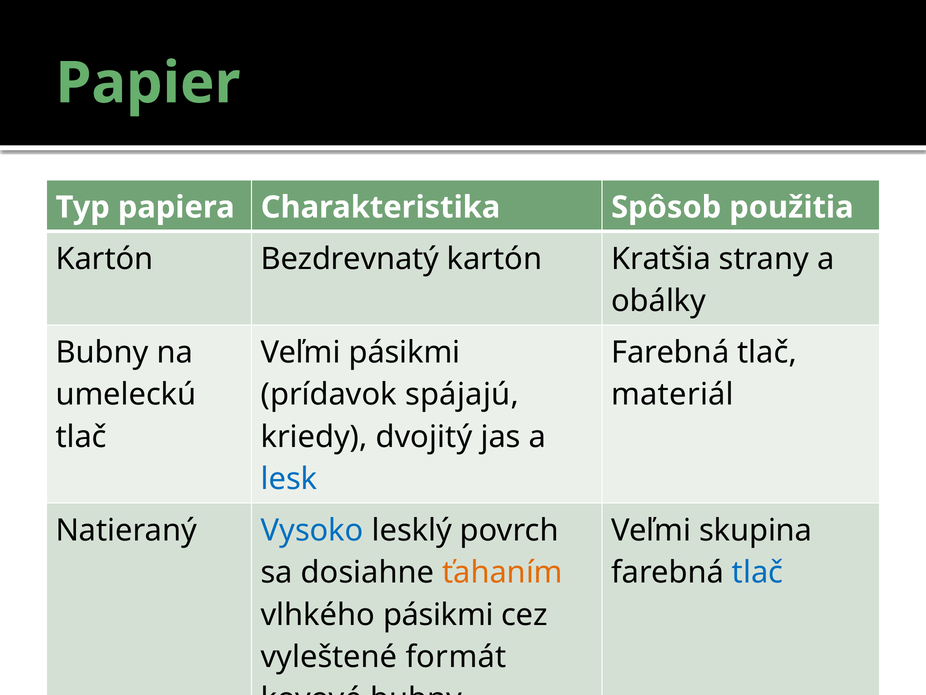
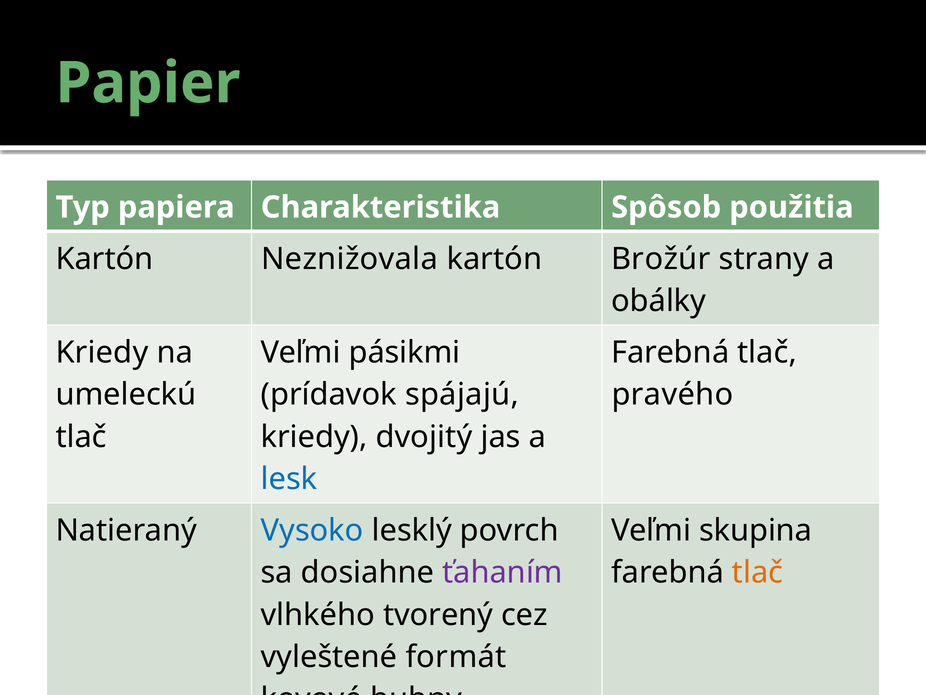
Bezdrevnatý: Bezdrevnatý -> Neznižovala (350, 259)
Kratšia: Kratšia -> Brožúr (661, 259)
Bubny: Bubny -> Kriedy (102, 352)
materiál: materiál -> pravého (672, 394)
ťahaním colour: orange -> purple (502, 572)
tlač colour: blue -> orange (758, 572)
vlhkého pásikmi: pásikmi -> tvorený (438, 614)
